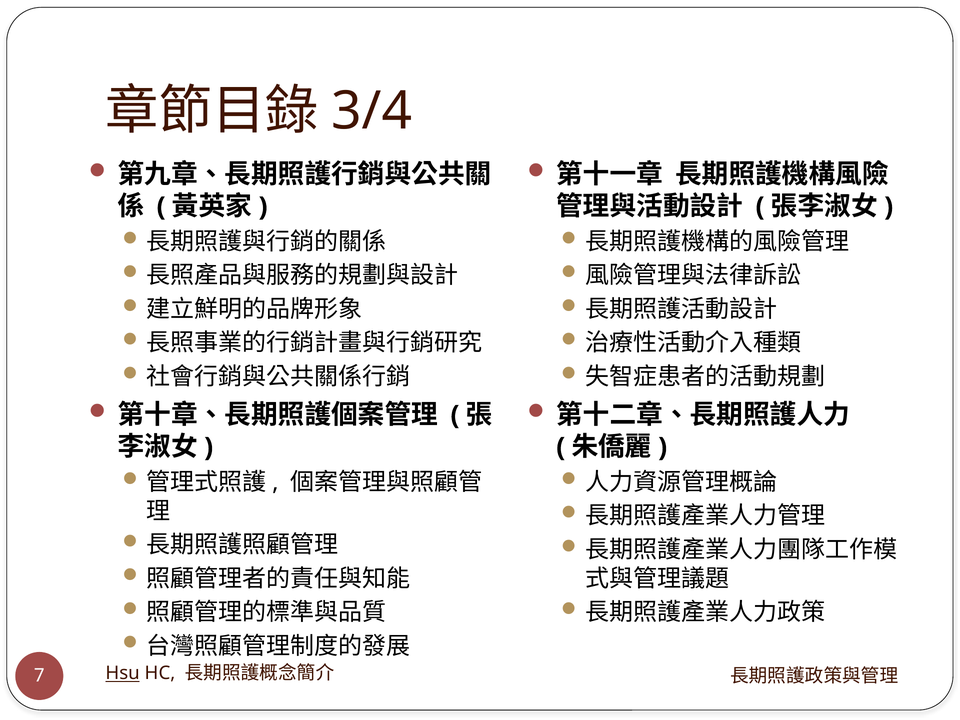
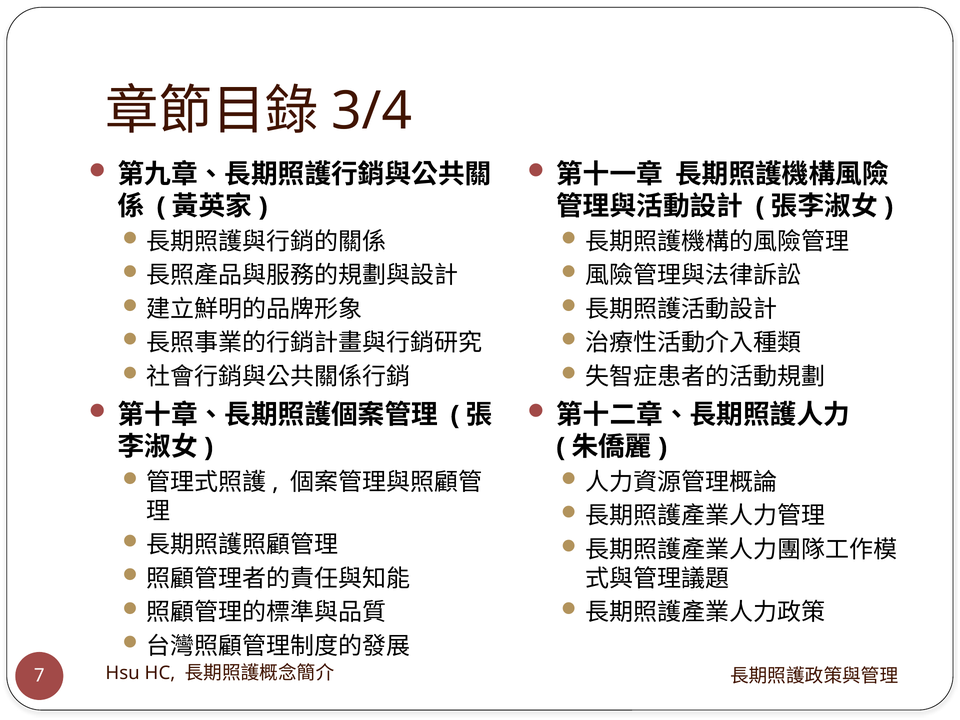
Hsu underline: present -> none (123, 673)
